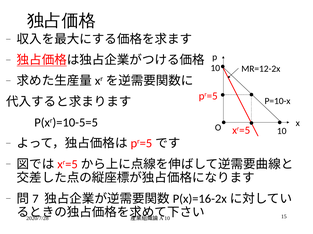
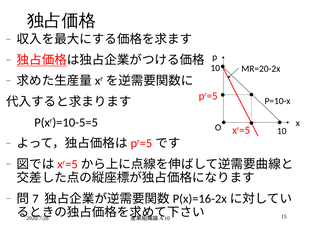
MR=12-2x: MR=12-2x -> MR=20-2x (261, 69)
